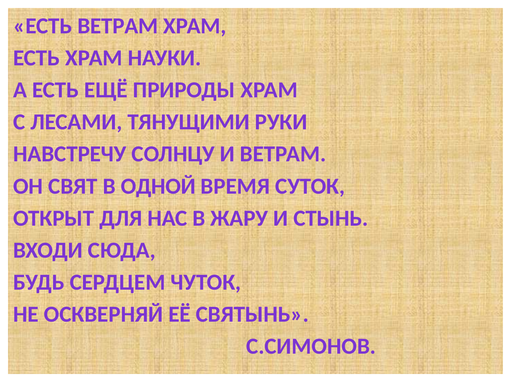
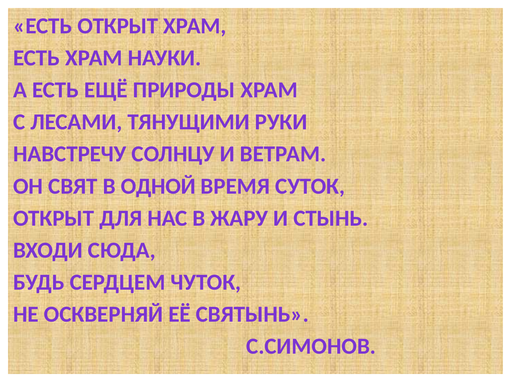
ЕСТЬ ВЕТРАМ: ВЕТРАМ -> ОТКРЫТ (118, 26)
